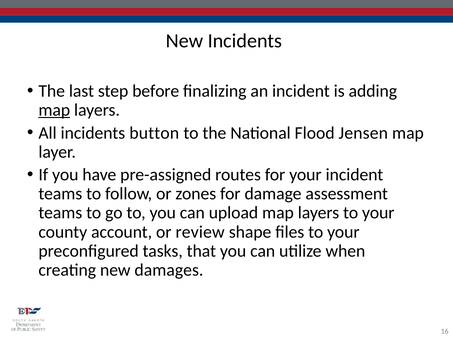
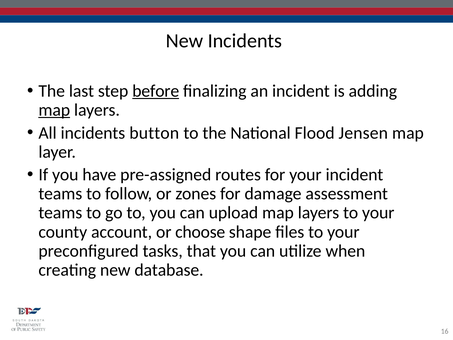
before underline: none -> present (156, 91)
review: review -> choose (200, 232)
damages: damages -> database (169, 270)
